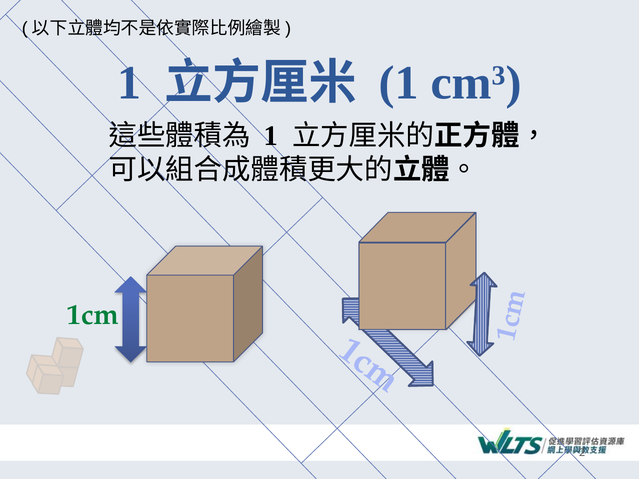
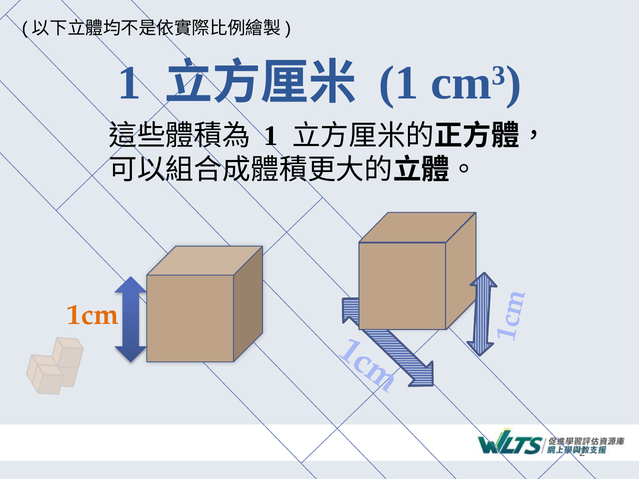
1cm colour: green -> orange (93, 315)
